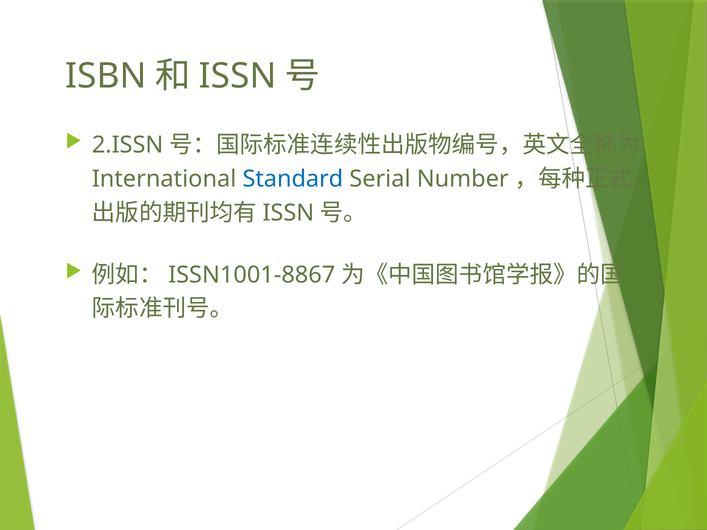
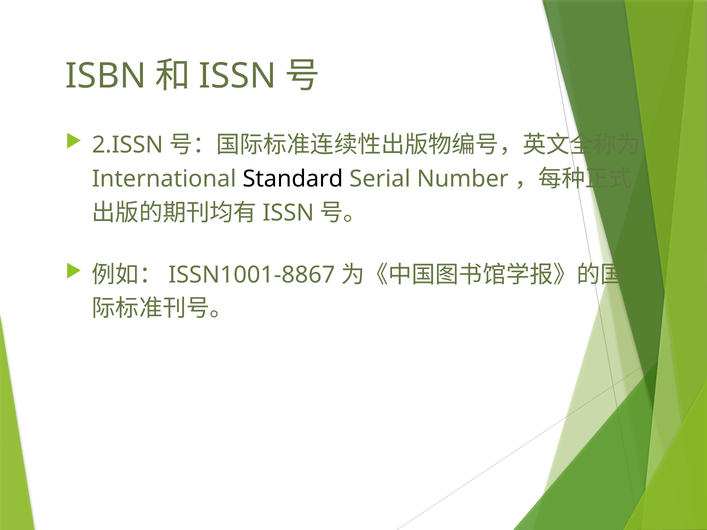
Standard colour: blue -> black (293, 179)
